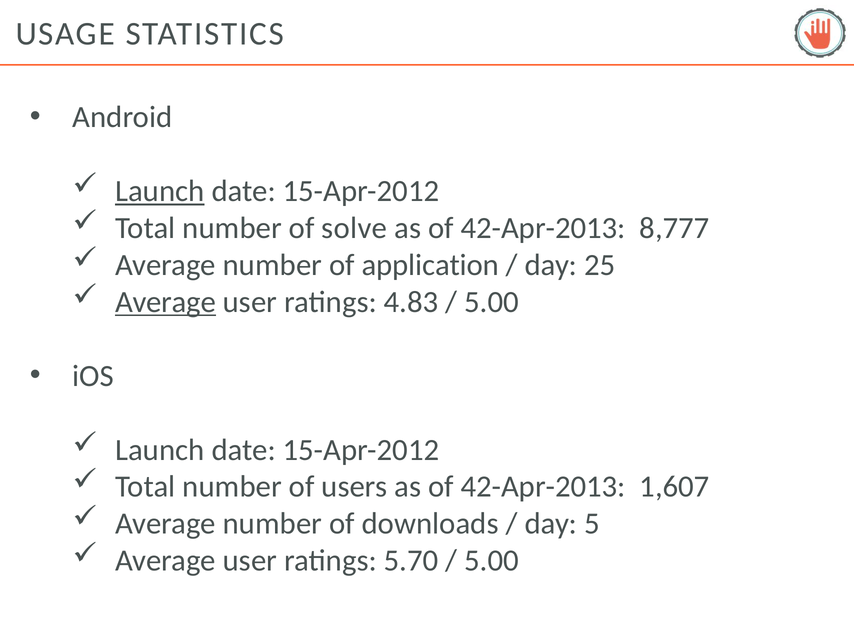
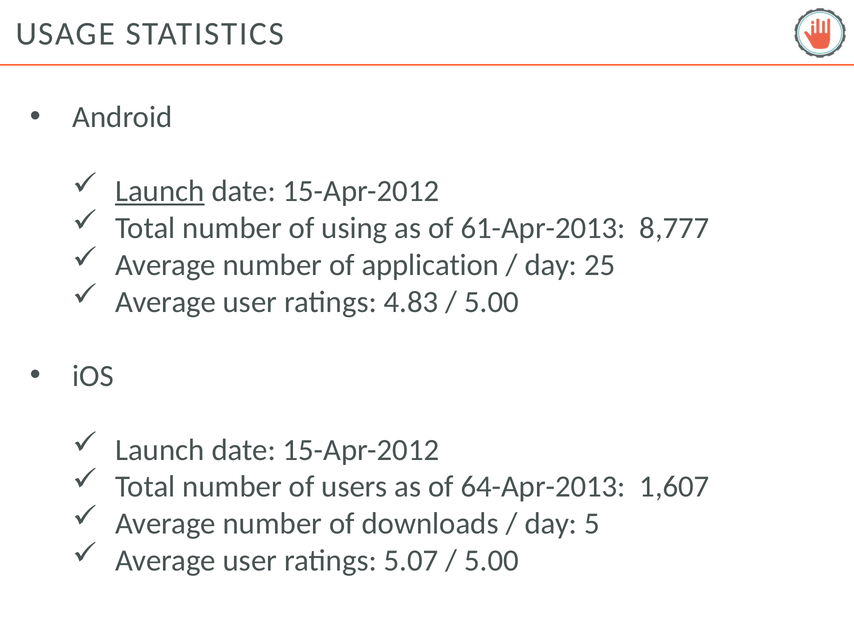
solve: solve -> using (354, 228)
42-Apr-2013: 42-Apr-2013 -> 61-Apr-2013 (543, 228)
Average underline: present -> none (166, 302)
users as of 42-Apr-2013: 42-Apr-2013 -> 64-Apr-2013 (543, 487)
5.70: 5.70 -> 5.07 (411, 561)
